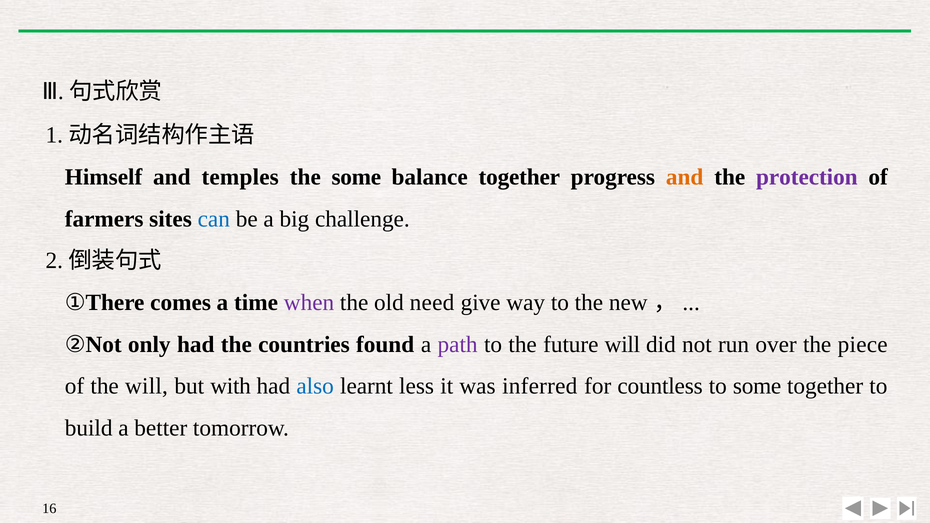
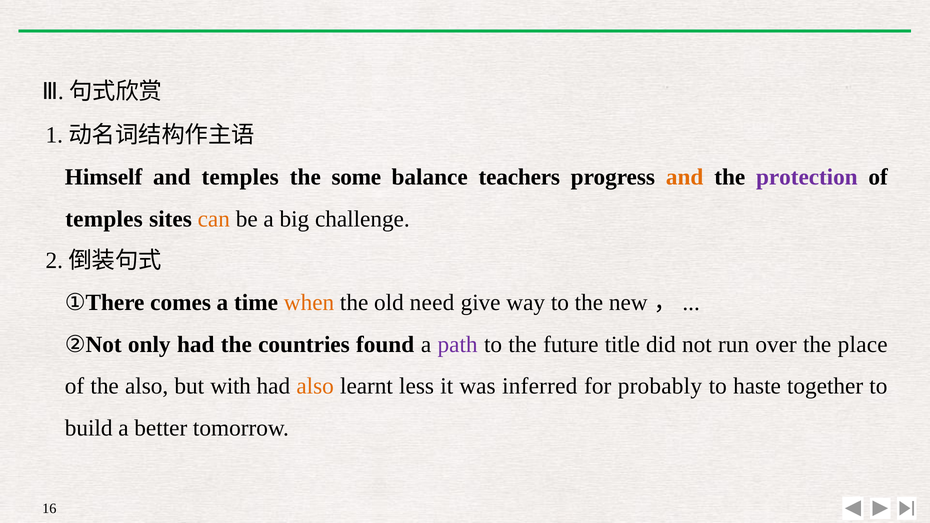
balance together: together -> teachers (519, 177)
farmers: farmers -> temples (104, 219)
can colour: blue -> orange (214, 219)
when colour: purple -> orange (309, 303)
future will: will -> title (622, 345)
piece: piece -> place (863, 345)
the will: will -> also (147, 386)
also colour: blue -> orange (315, 386)
countless: countless -> probably (660, 386)
to some: some -> haste (757, 386)
